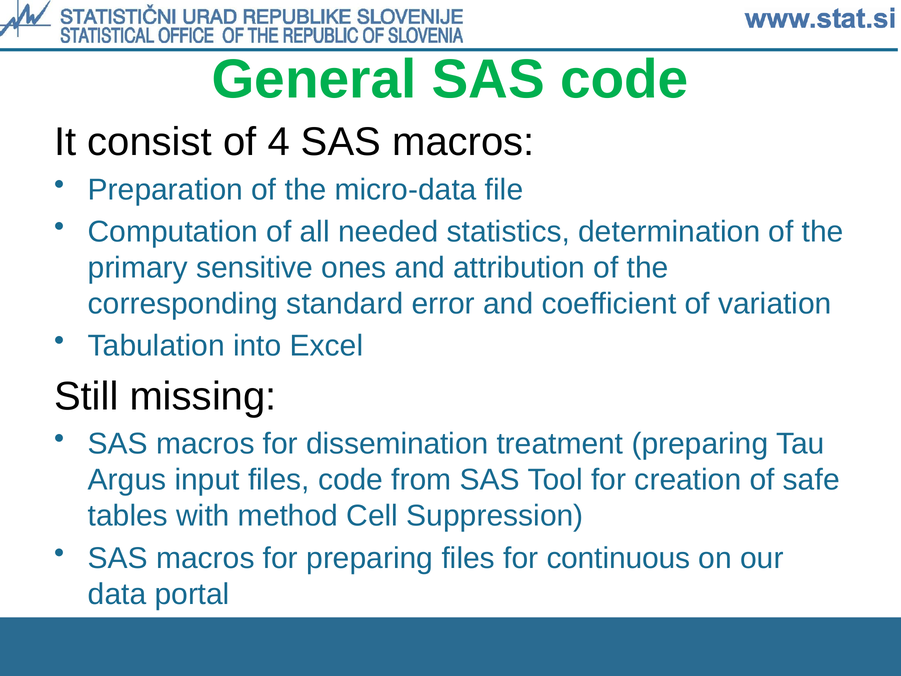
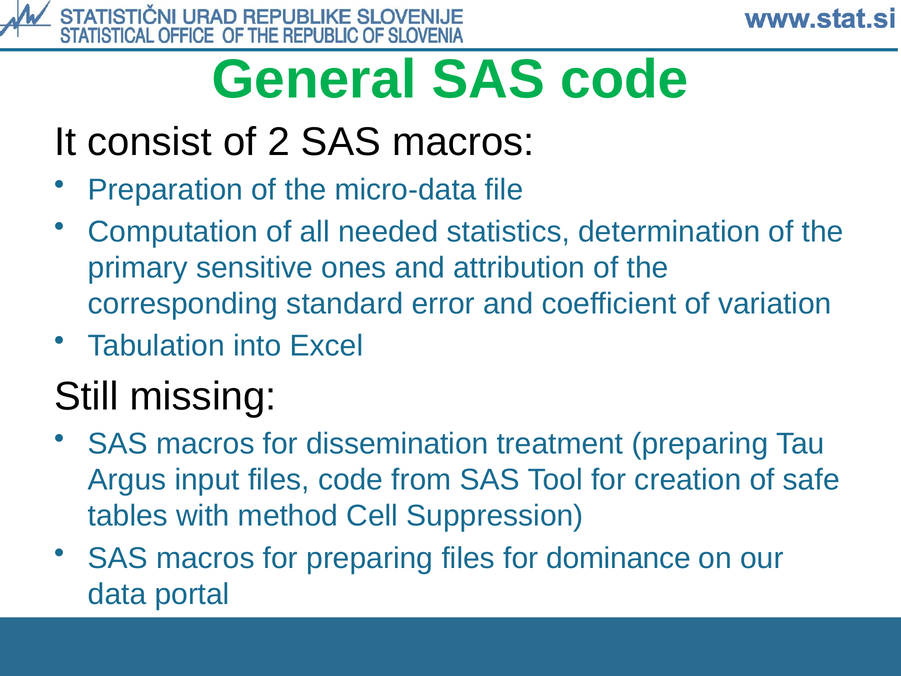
4: 4 -> 2 (279, 142)
continuous: continuous -> dominance (618, 558)
